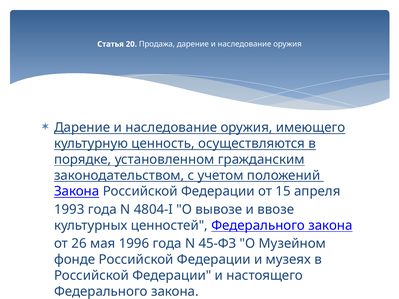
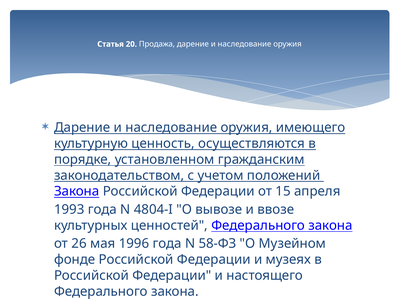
45-ФЗ: 45-ФЗ -> 58-ФЗ (217, 244)
